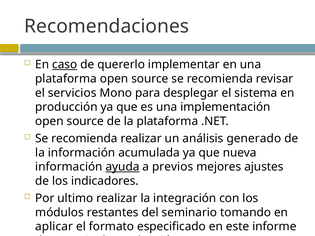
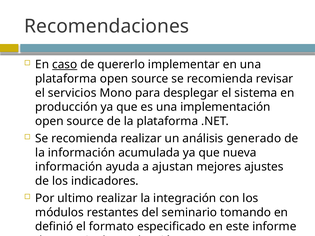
ayuda underline: present -> none (122, 167)
previos: previos -> ajustan (173, 167)
aplicar: aplicar -> definió (54, 227)
